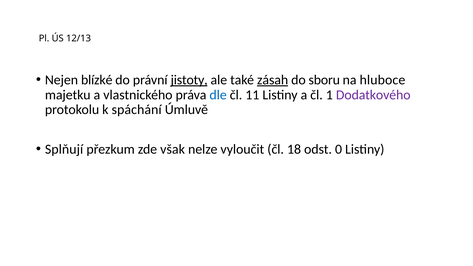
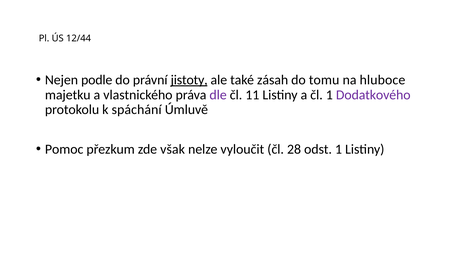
12/13: 12/13 -> 12/44 (79, 38)
blízké: blízké -> podle (97, 80)
zásah underline: present -> none (273, 80)
sboru: sboru -> tomu (324, 80)
dle colour: blue -> purple (218, 95)
Splňují: Splňují -> Pomoc (64, 149)
18: 18 -> 28 (294, 149)
odst 0: 0 -> 1 (339, 149)
